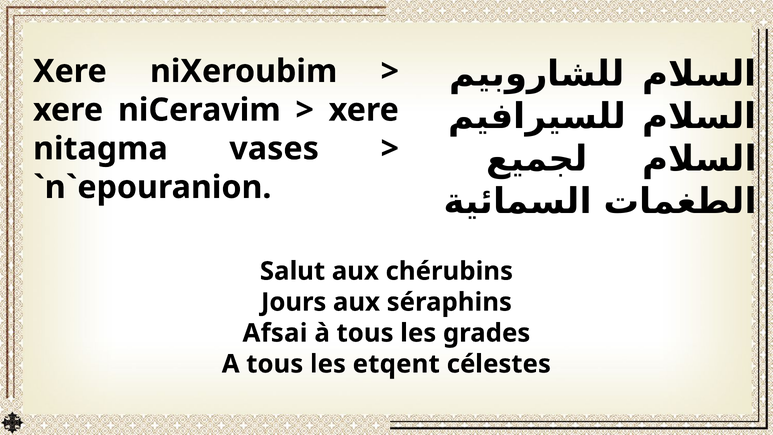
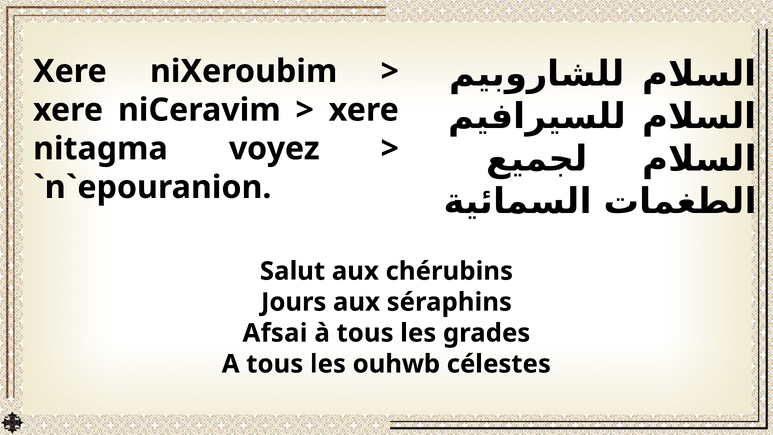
vases: vases -> voyez (274, 149)
etqent: etqent -> ouhwb (396, 364)
